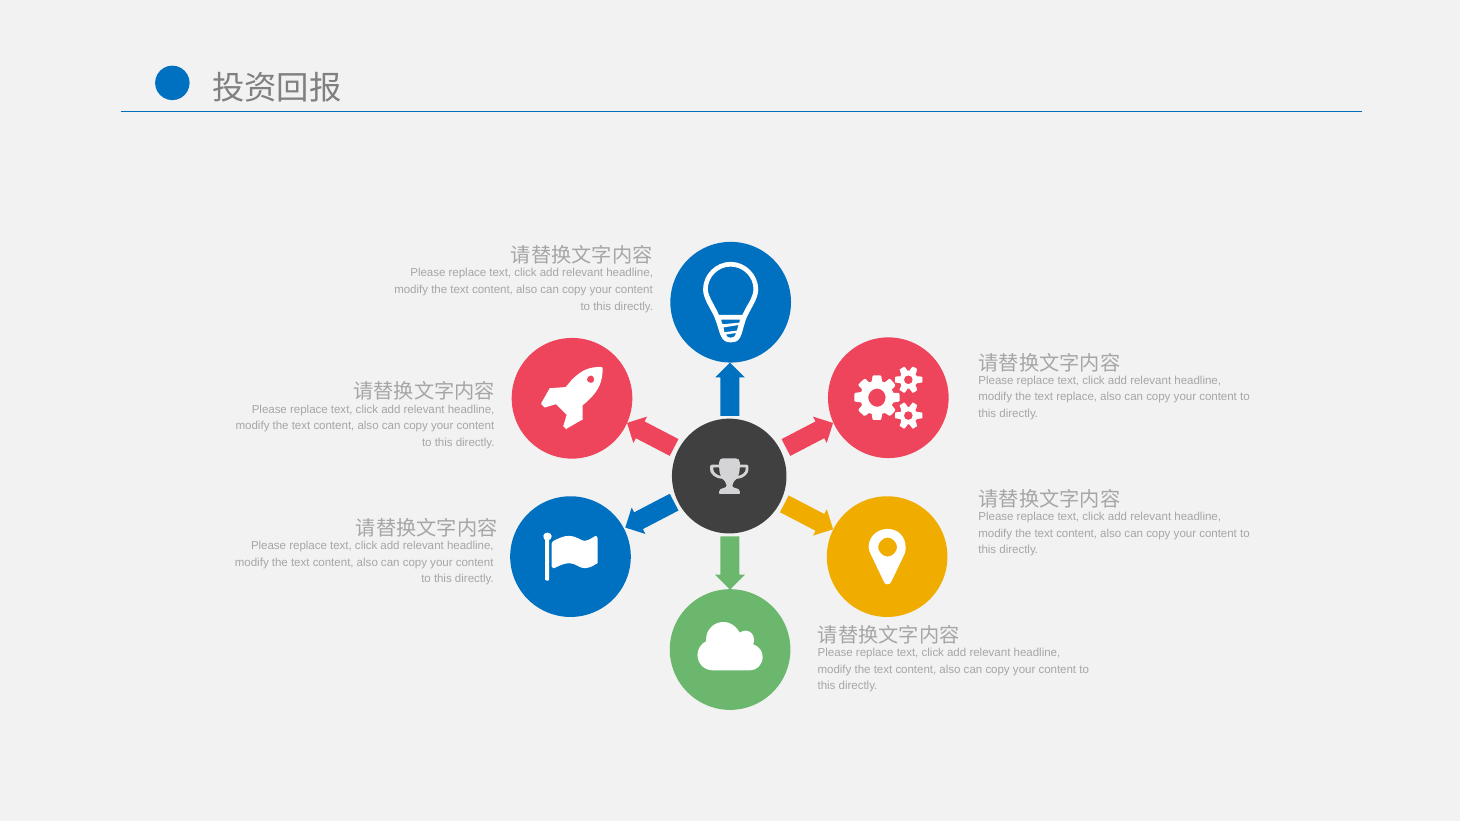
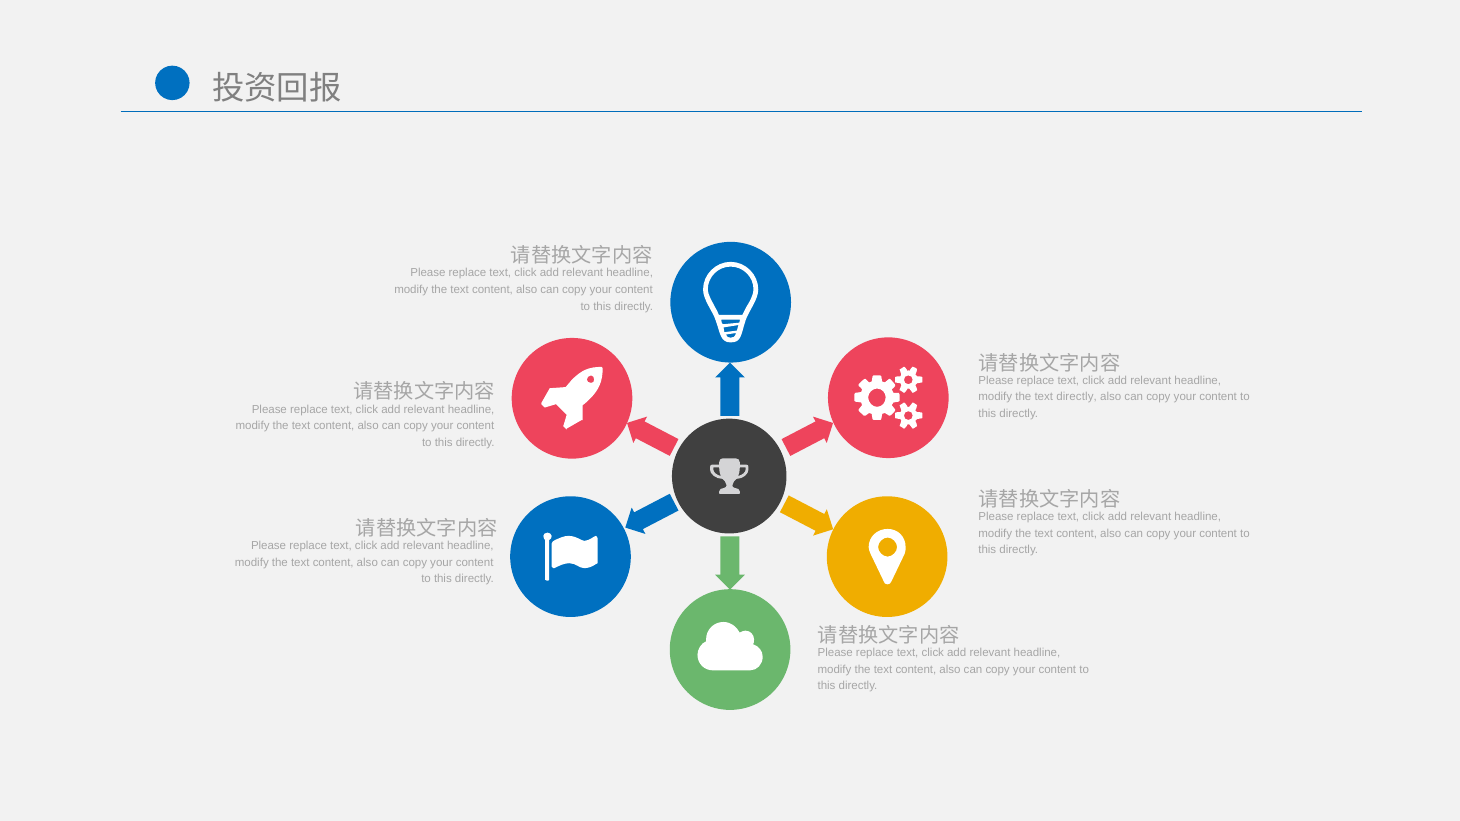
text replace: replace -> directly (1077, 397)
